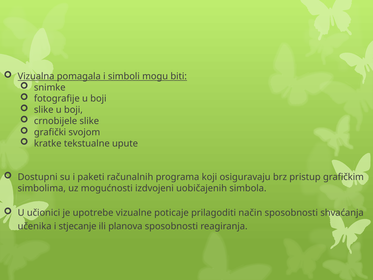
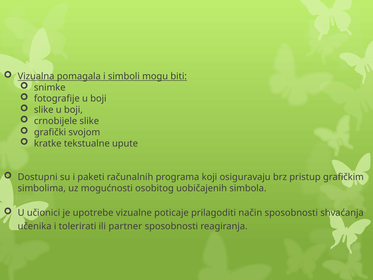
izdvojeni: izdvojeni -> osobitog (154, 188)
stjecanje: stjecanje -> tolerirati (78, 226)
planova: planova -> partner (125, 226)
